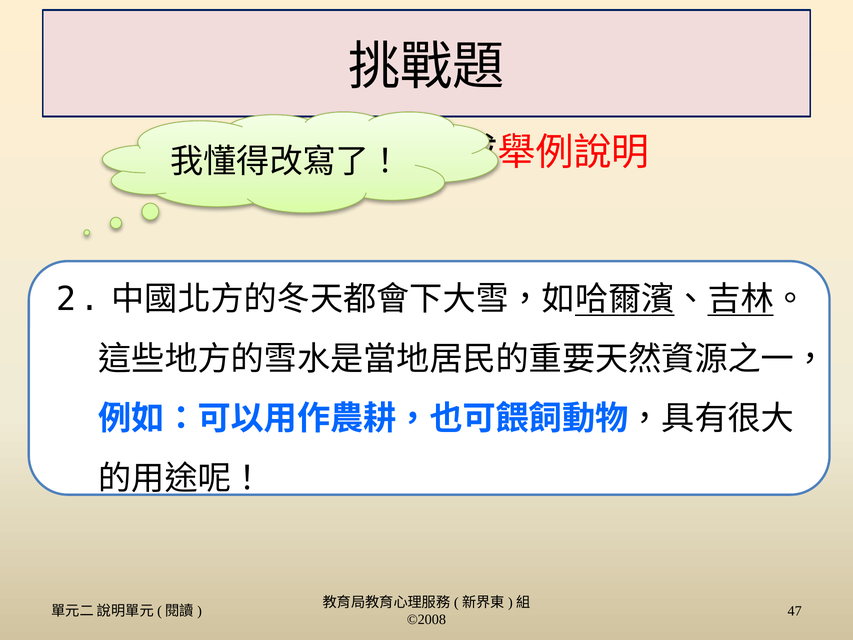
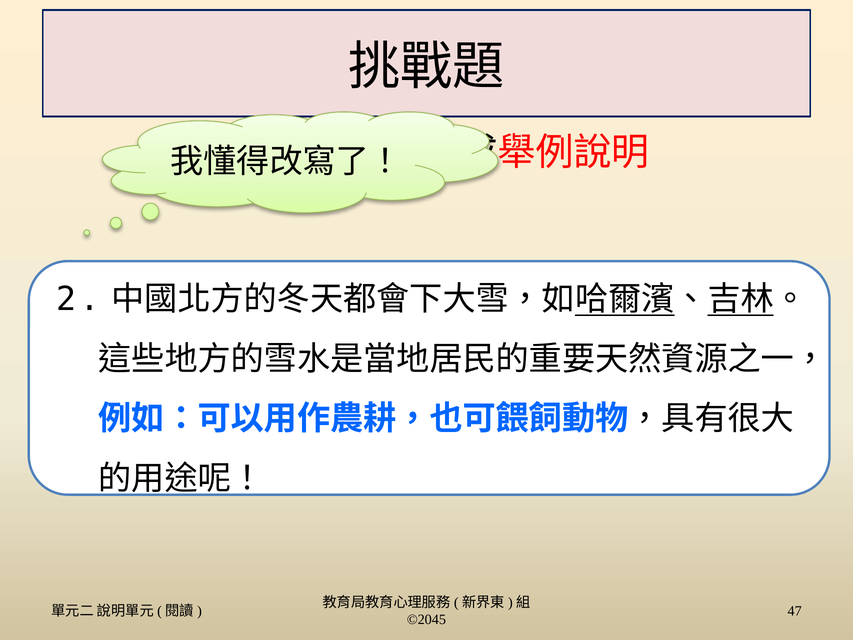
©2008: ©2008 -> ©2045 (426, 619)
